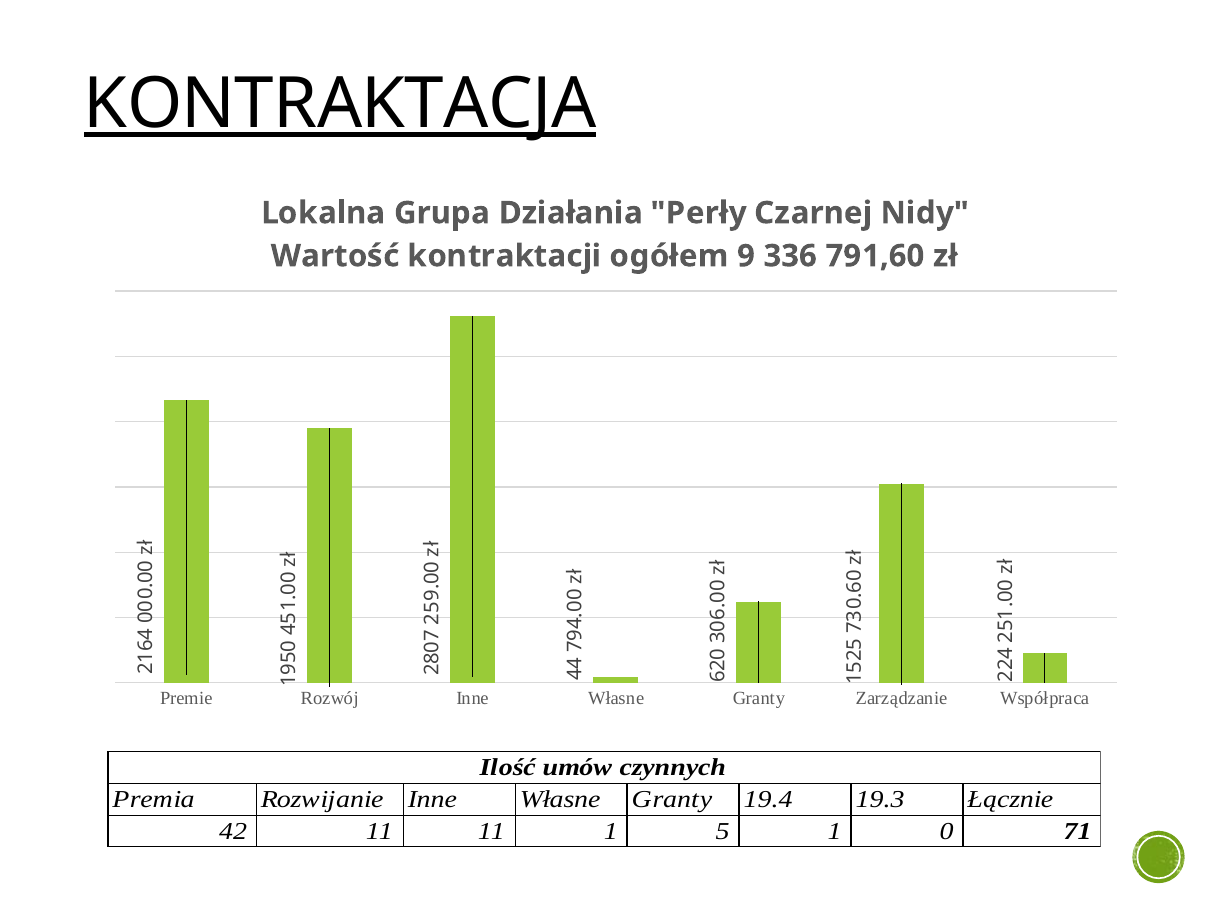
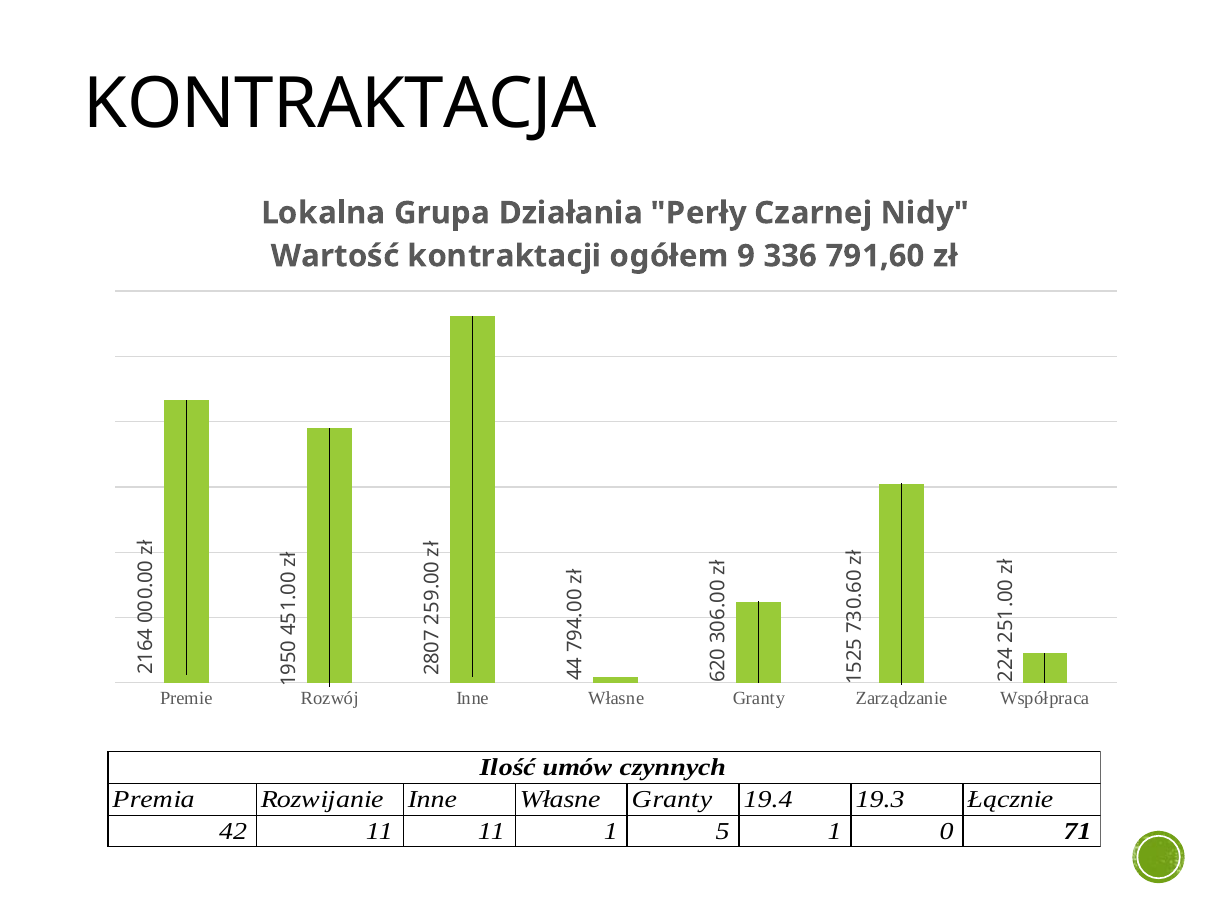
KONTRAKTACJA underline: present -> none (340, 104)
